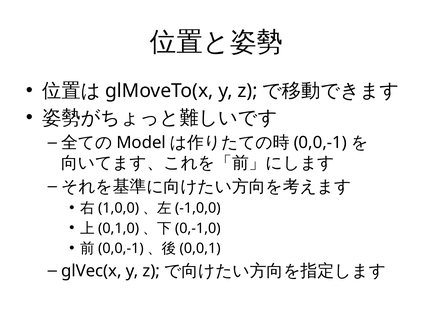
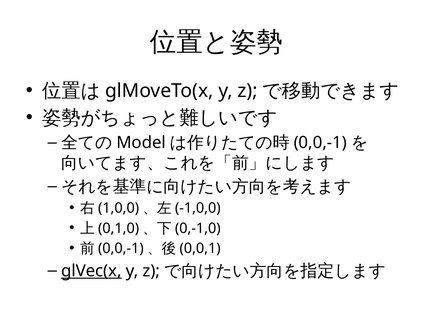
glVec(x underline: none -> present (91, 271)
